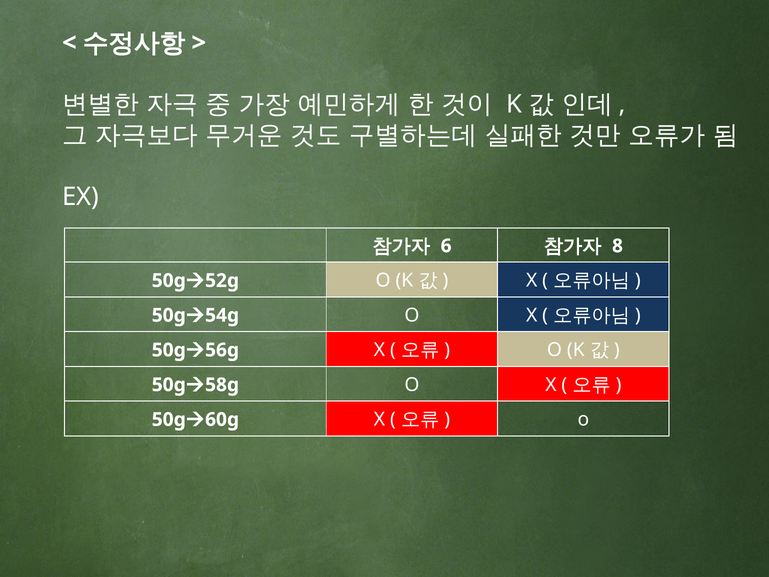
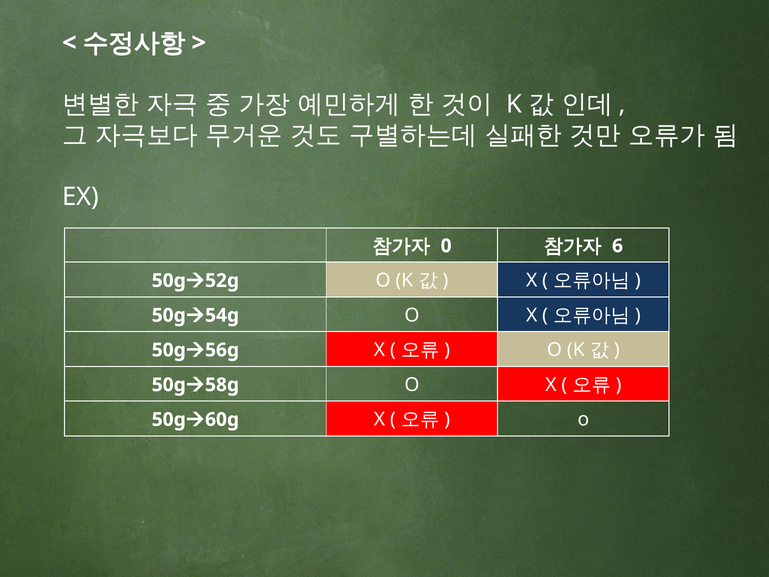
6: 6 -> 0 (446, 246)
8: 8 -> 6 (617, 246)
